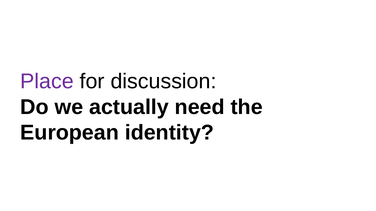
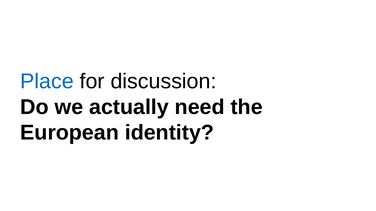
Place colour: purple -> blue (47, 82)
